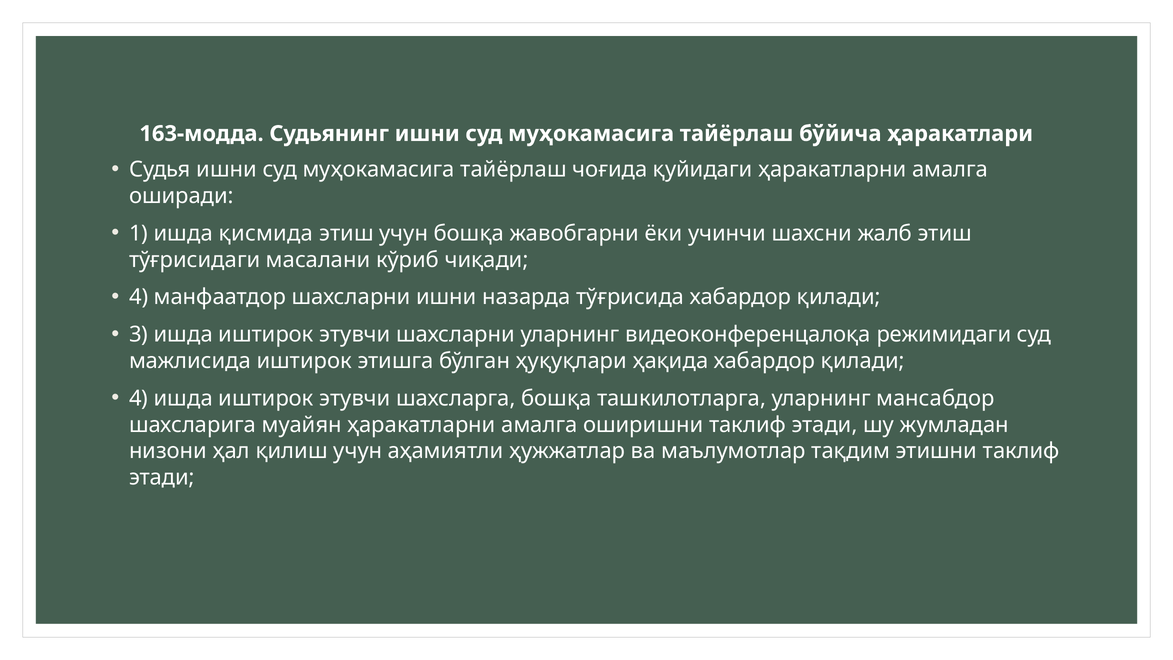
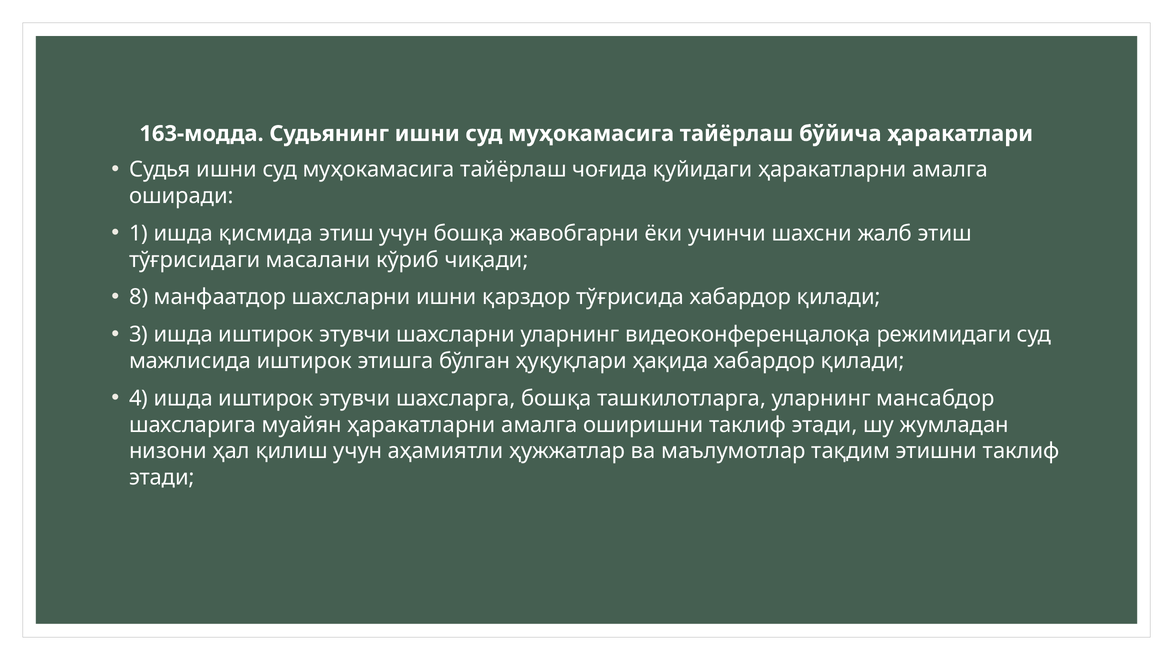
4: 4 -> 8 (139, 297)
назарда: назарда -> қарздор (526, 297)
